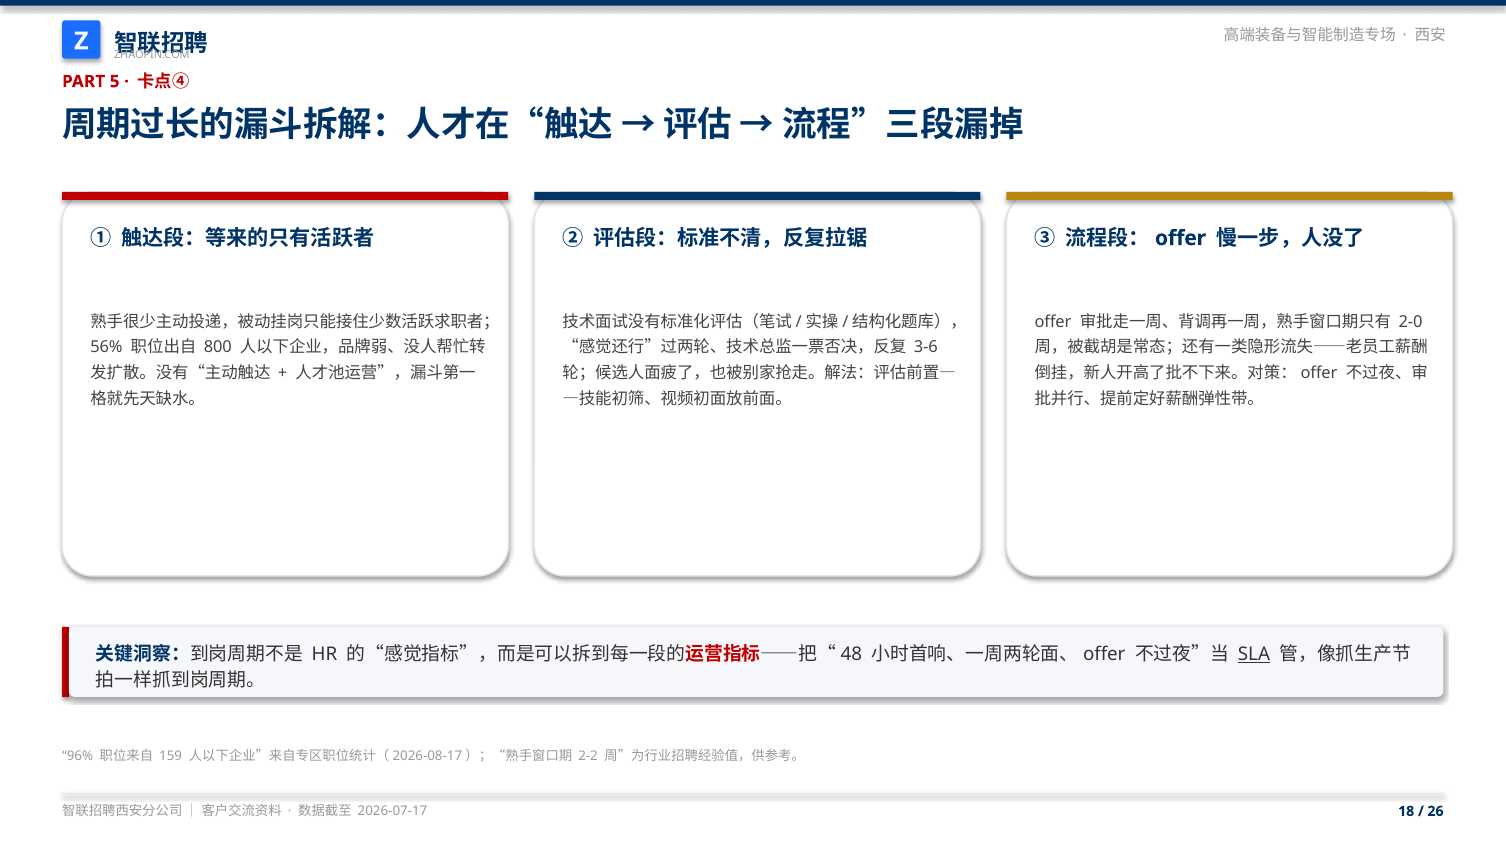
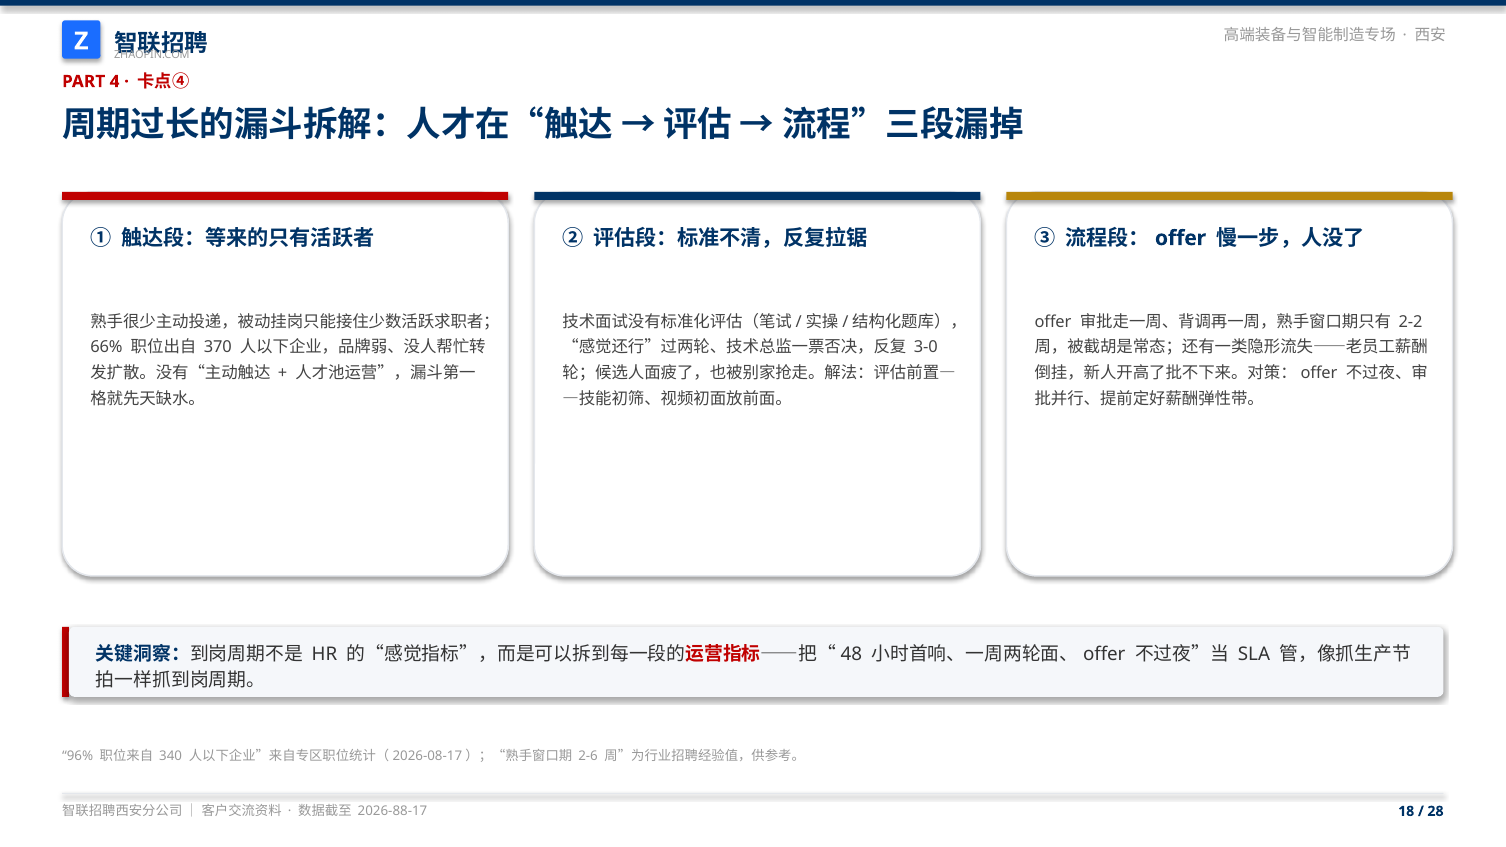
5: 5 -> 4 (115, 82)
2-0: 2-0 -> 2-2 (1411, 322)
3-6: 3-6 -> 3-0 (926, 348)
56%: 56% -> 66% (106, 348)
800: 800 -> 370 (218, 348)
SLA underline: present -> none (1254, 654)
159: 159 -> 340 (171, 757)
2-2: 2-2 -> 2-6 (588, 757)
2026-07-17: 2026-07-17 -> 2026-88-17 (393, 811)
26: 26 -> 28 (1435, 811)
